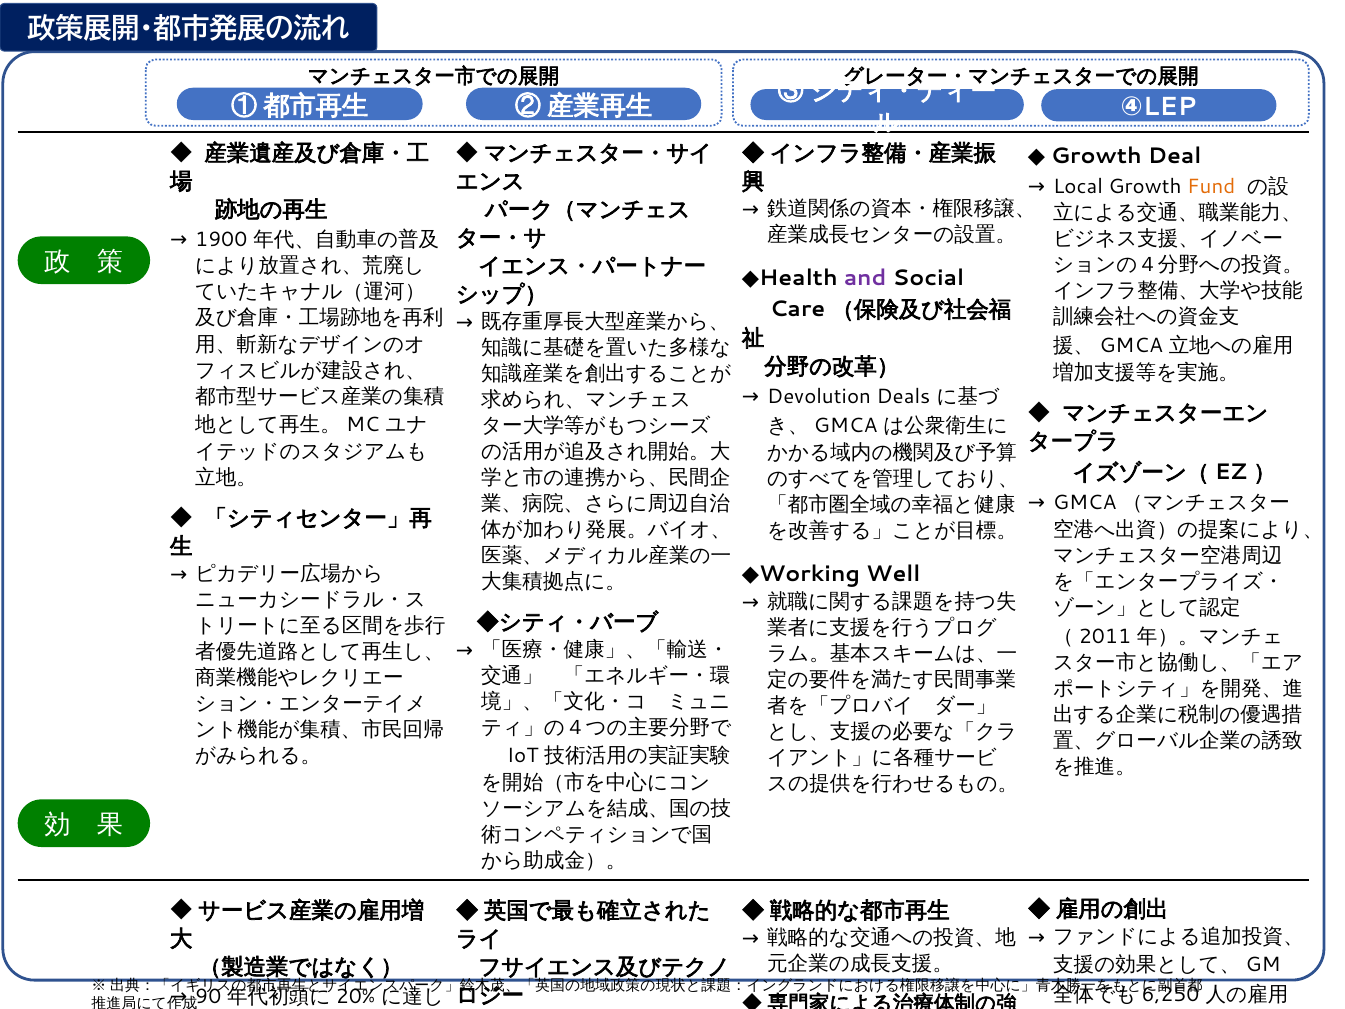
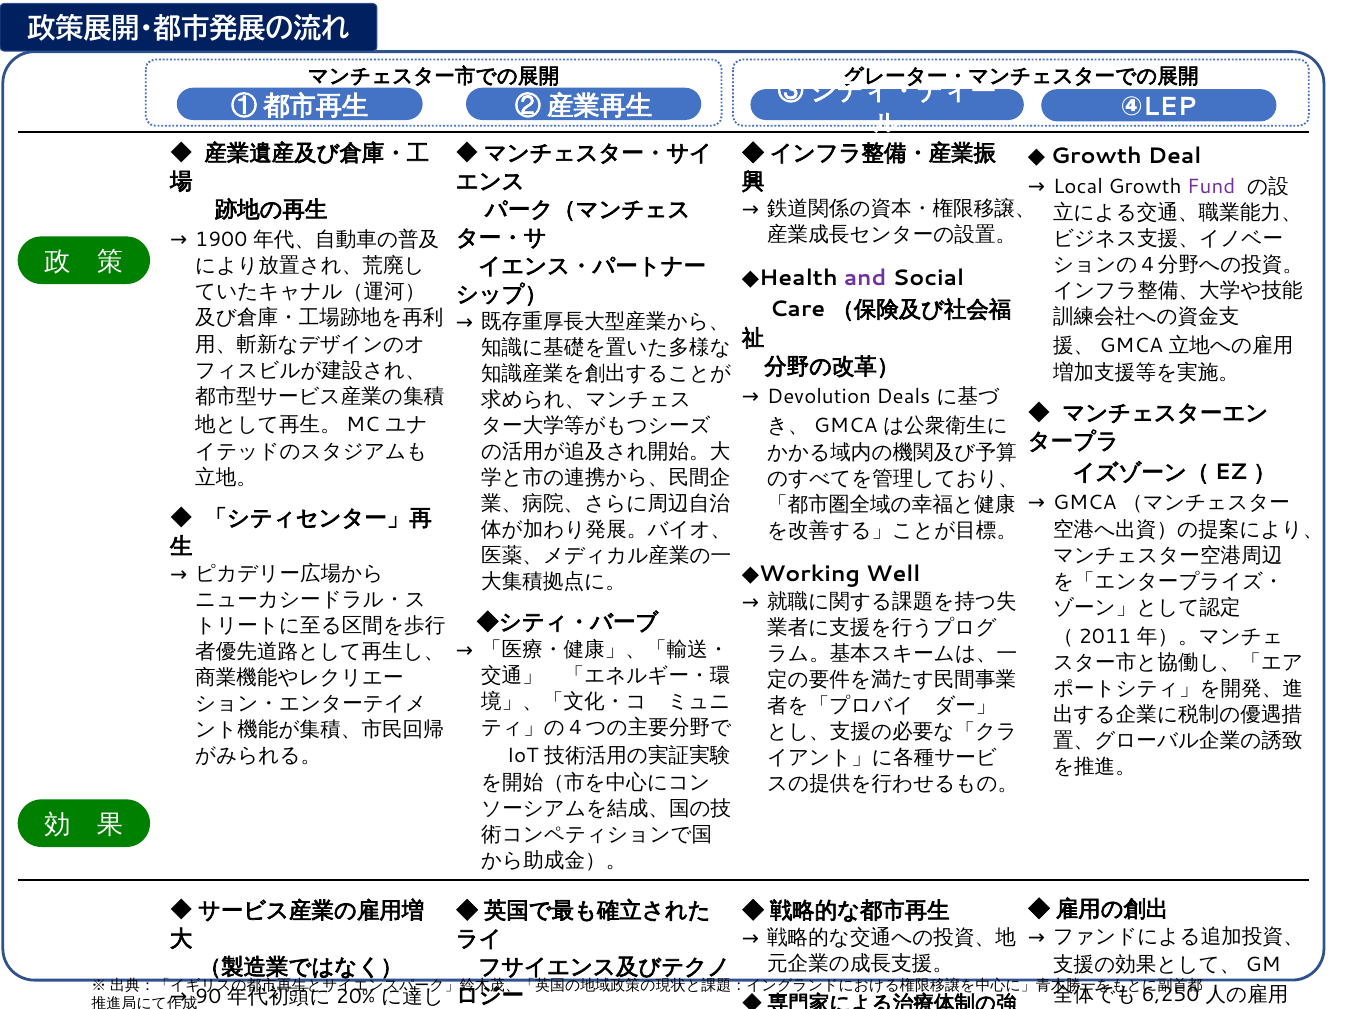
Fund colour: orange -> purple (1211, 186)
